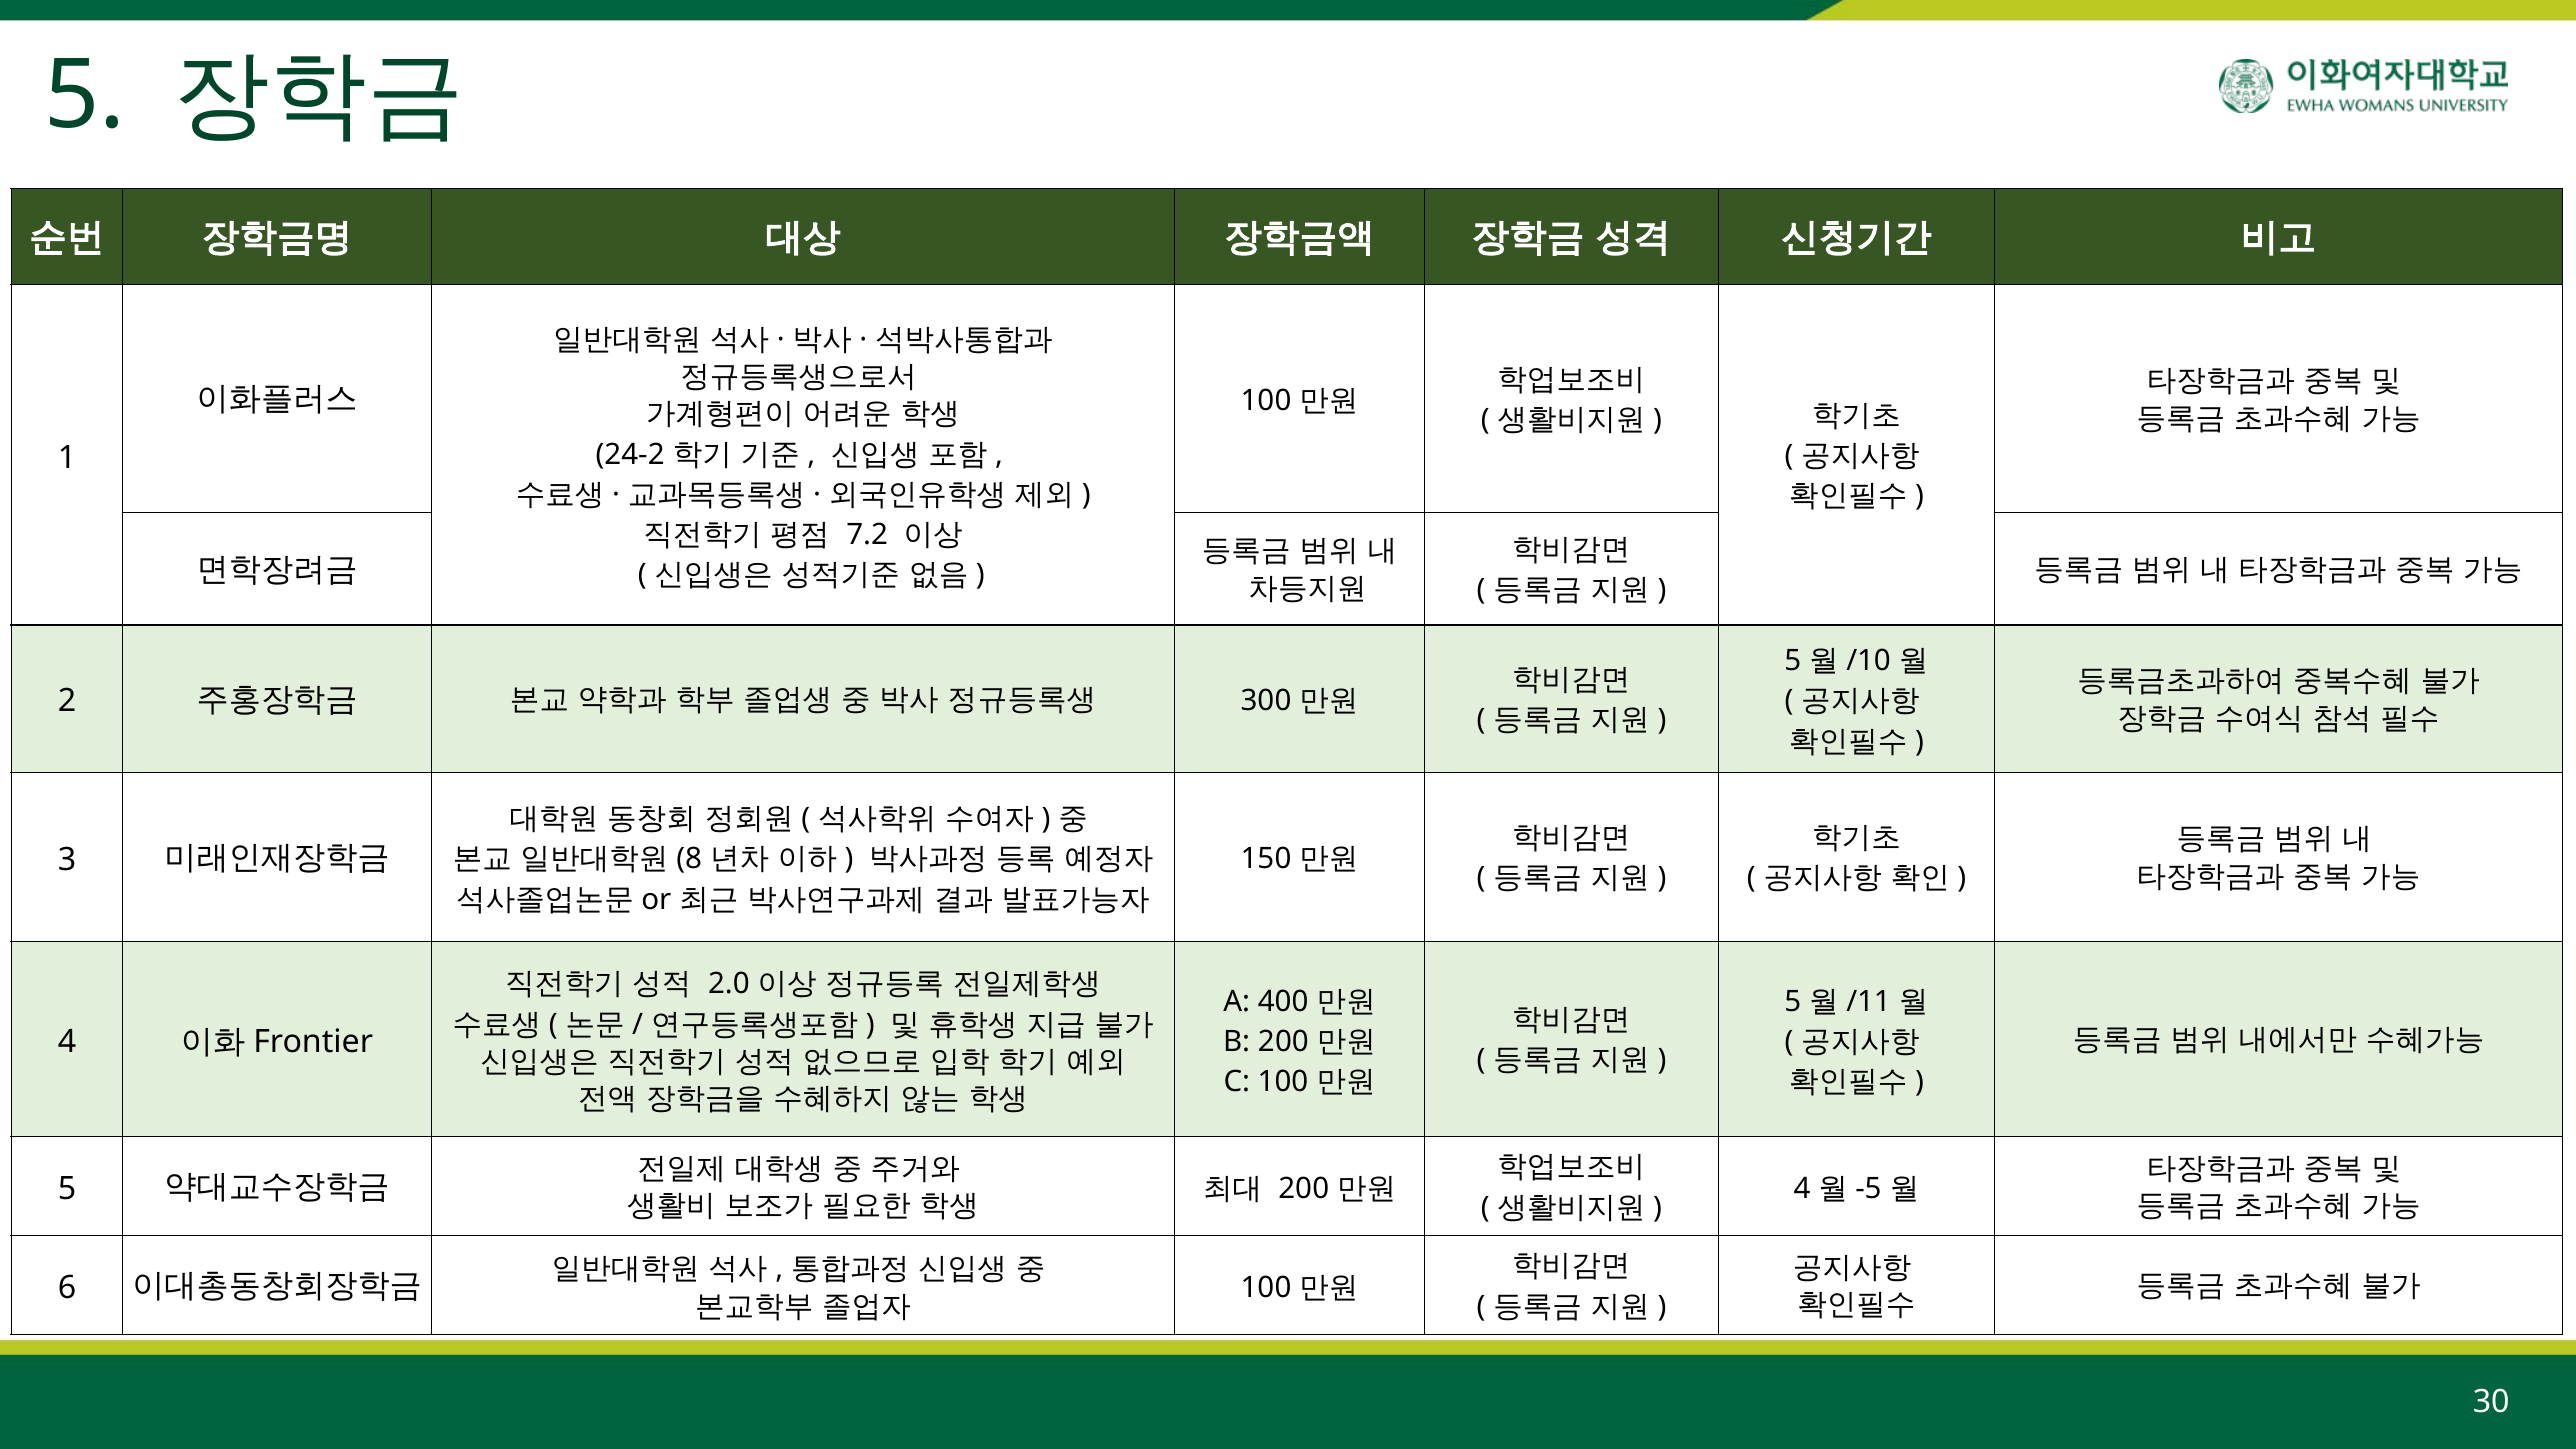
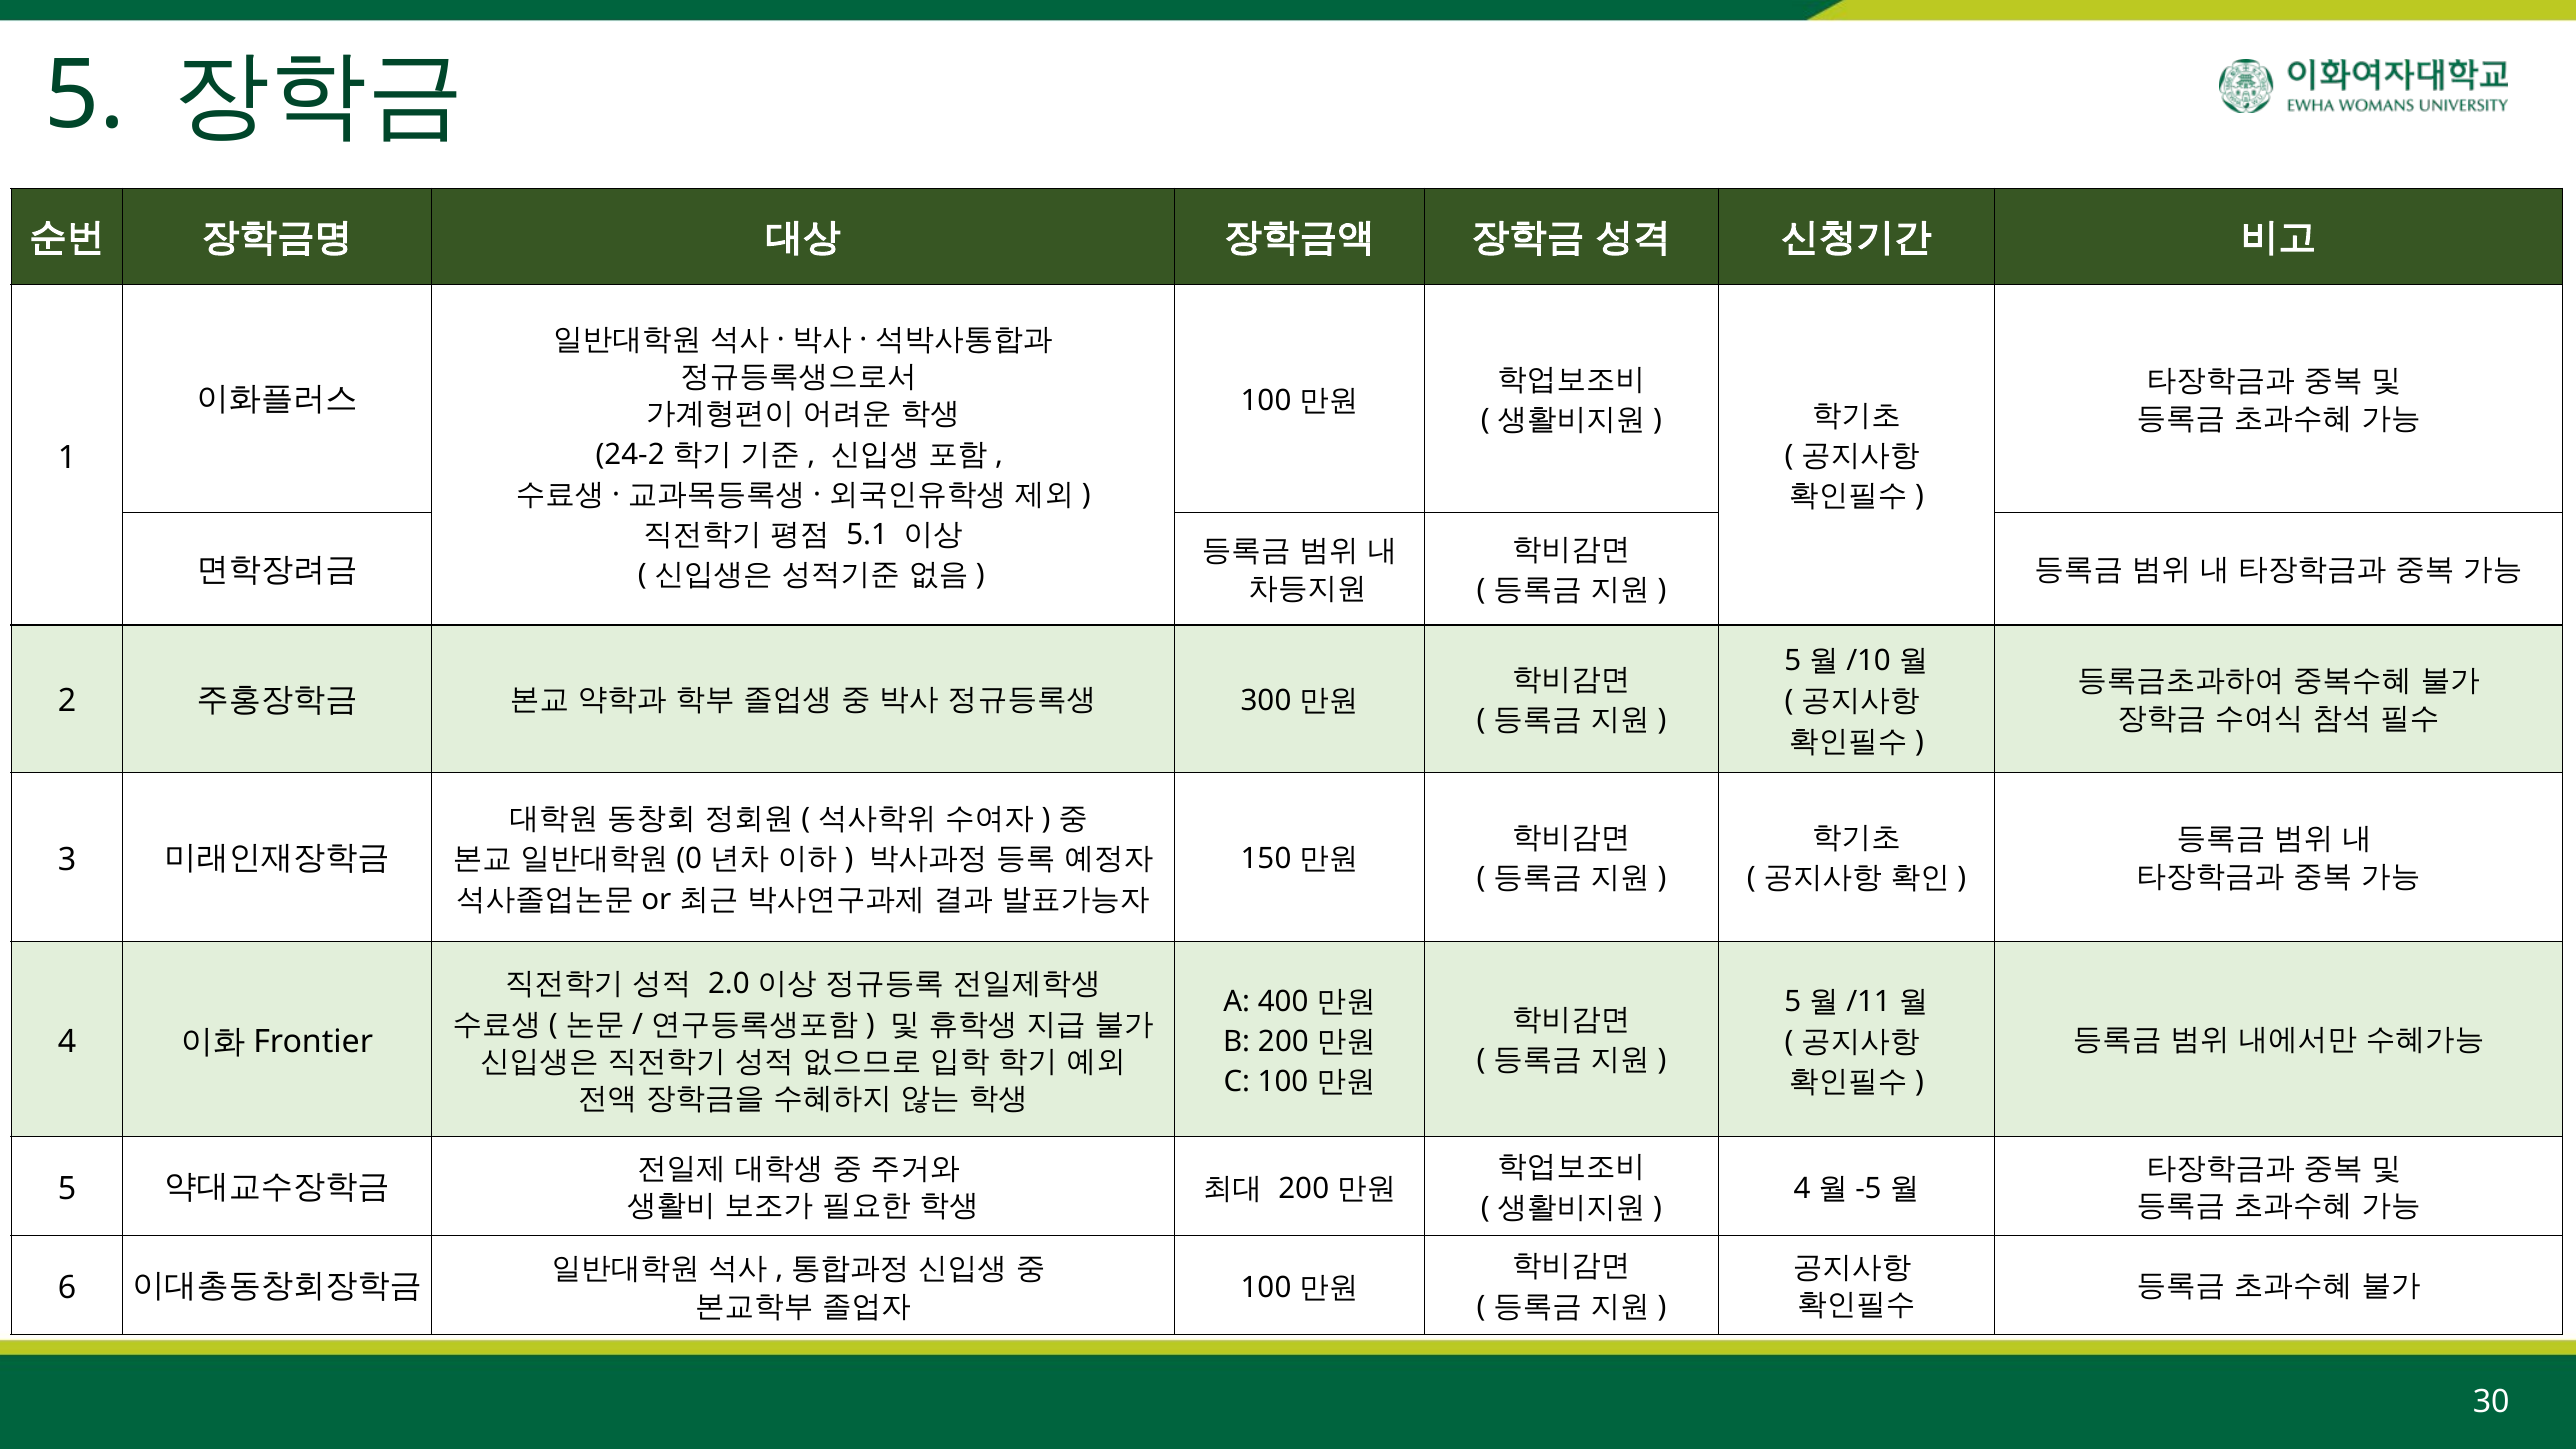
7.2: 7.2 -> 5.1 (867, 535)
8: 8 -> 0 (689, 859)
